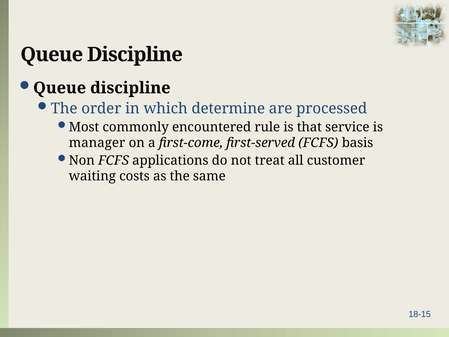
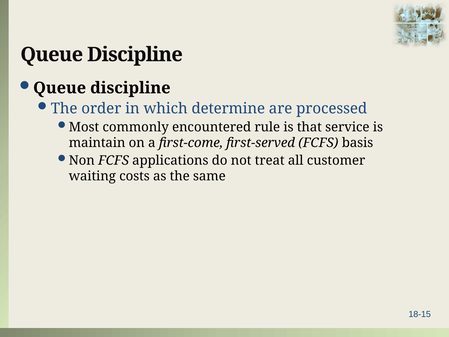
manager: manager -> maintain (97, 143)
